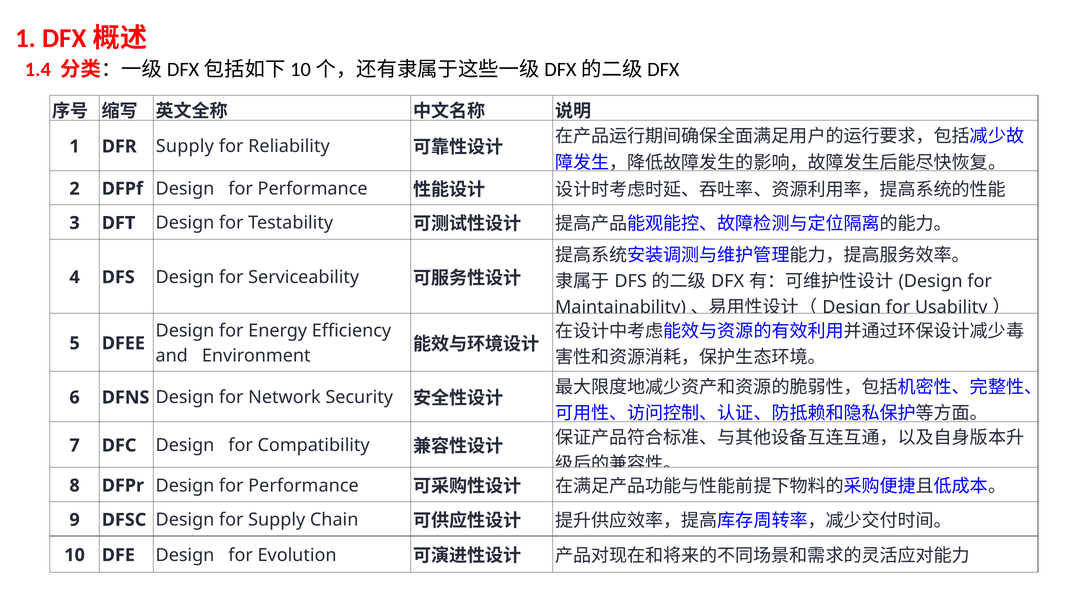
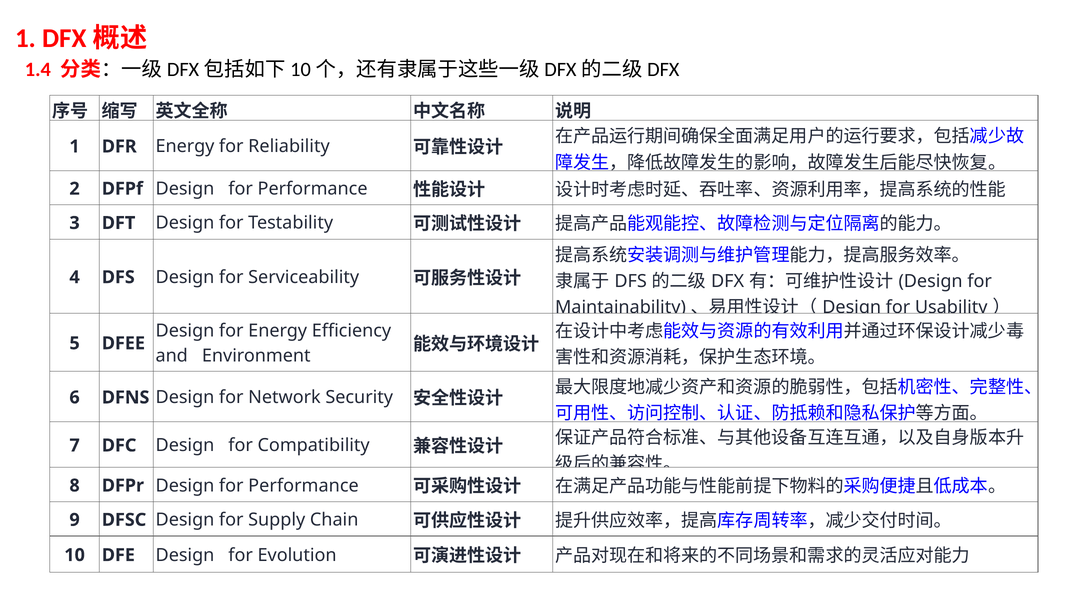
DFR Supply: Supply -> Energy (185, 147)
